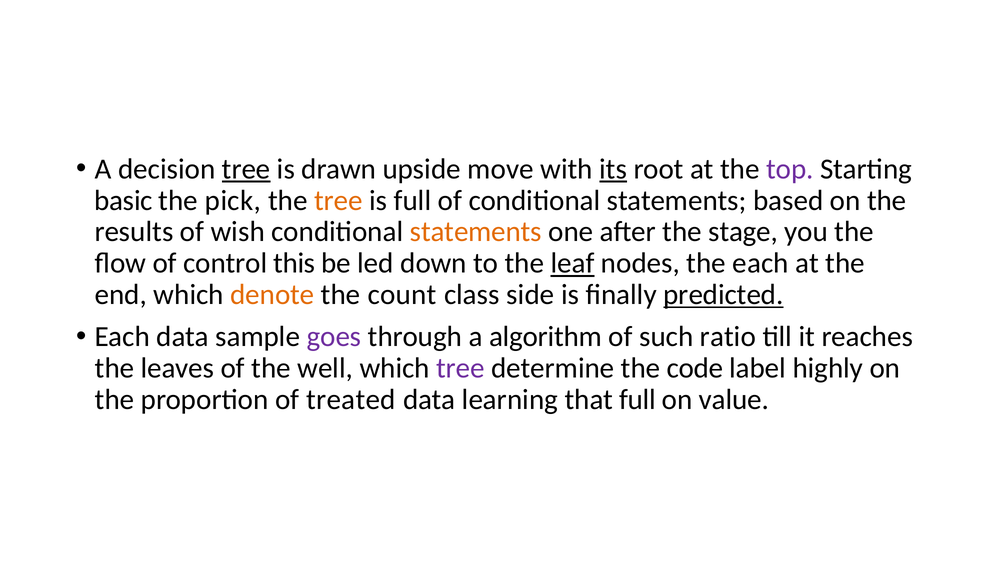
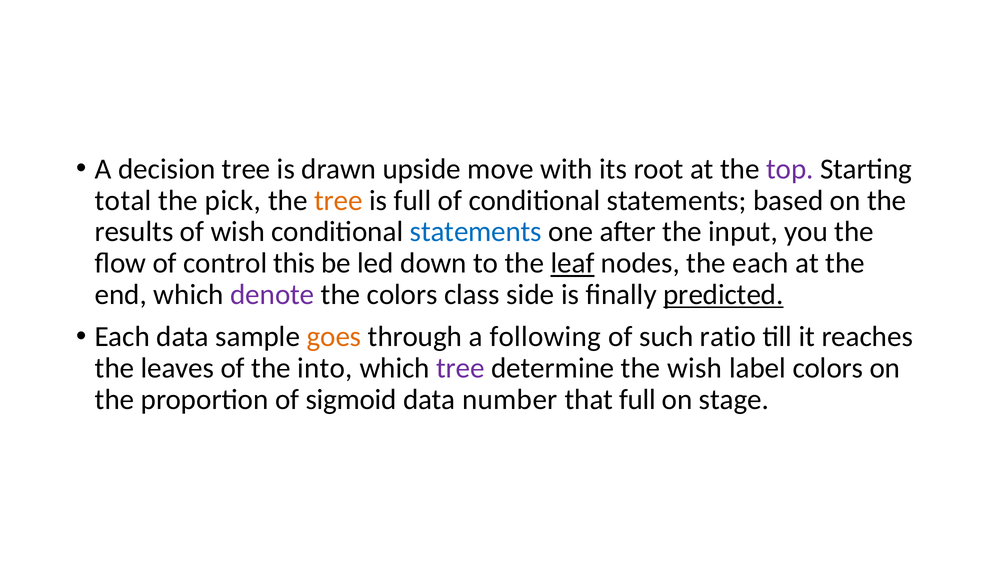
tree underline: present -> none (246, 169)
its underline: present -> none (613, 169)
basic: basic -> total (123, 200)
statements colour: orange -> blue (476, 232)
stage: stage -> input (743, 232)
denote colour: orange -> purple (272, 295)
the count: count -> colors (402, 295)
goes colour: purple -> orange (334, 336)
algorithm: algorithm -> following (545, 336)
well: well -> into (325, 368)
the code: code -> wish (695, 368)
label highly: highly -> colors (828, 368)
treated: treated -> sigmoid (351, 399)
learning: learning -> number (510, 399)
value: value -> stage (734, 399)
